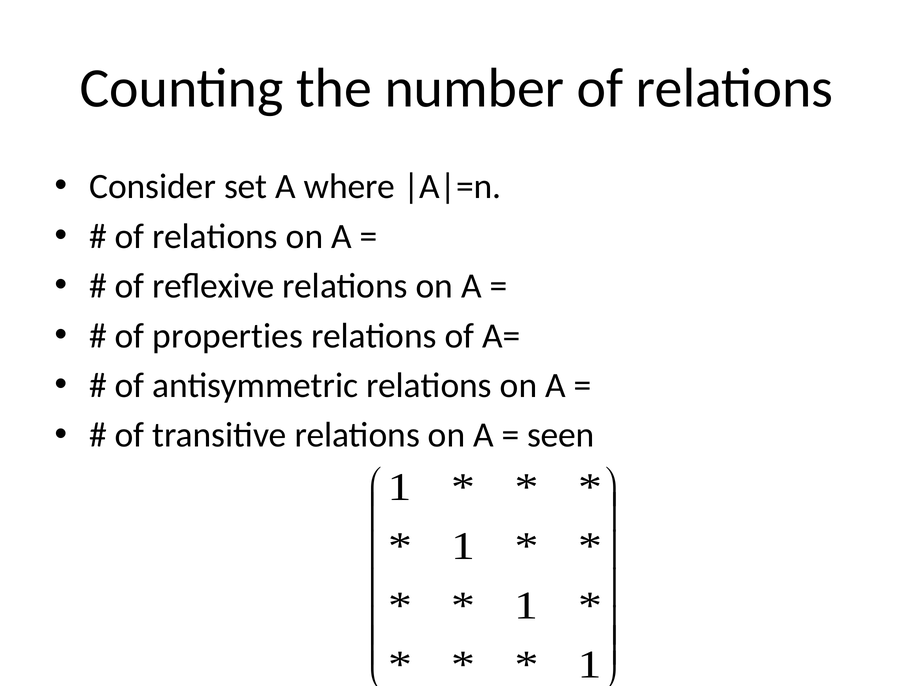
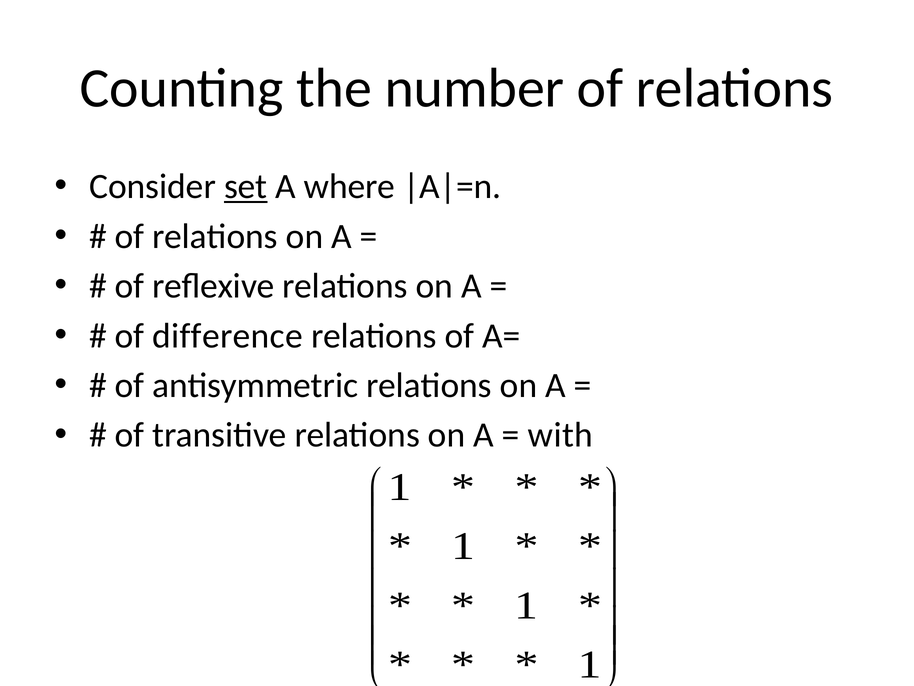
set underline: none -> present (246, 186)
properties: properties -> difference (228, 336)
seen: seen -> with (560, 435)
